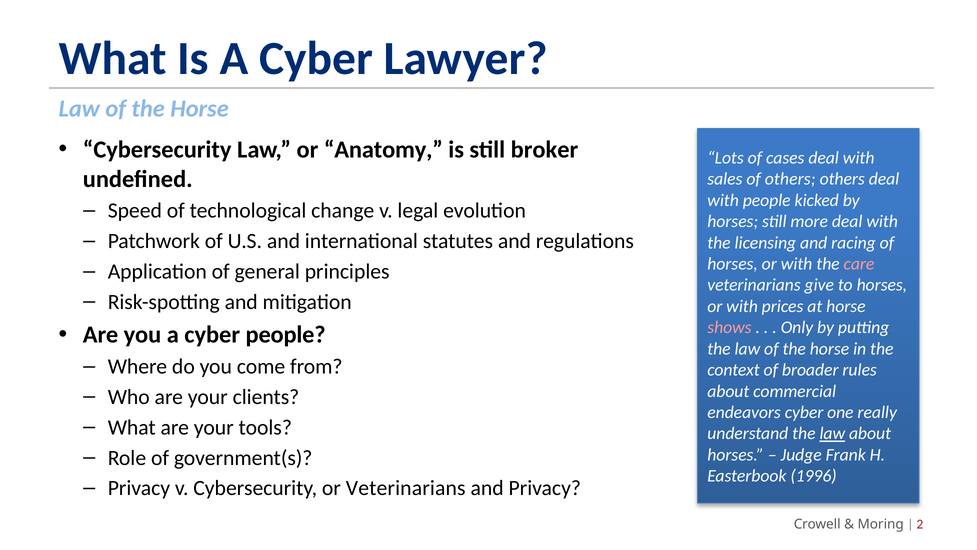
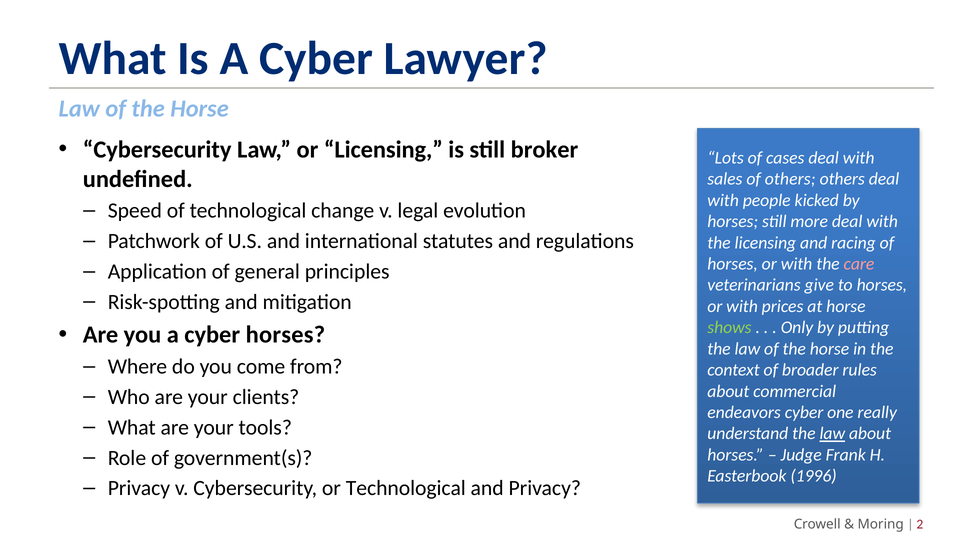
or Anatomy: Anatomy -> Licensing (383, 149)
shows colour: pink -> light green (729, 327)
cyber people: people -> horses (285, 335)
or Veterinarians: Veterinarians -> Technological (406, 488)
